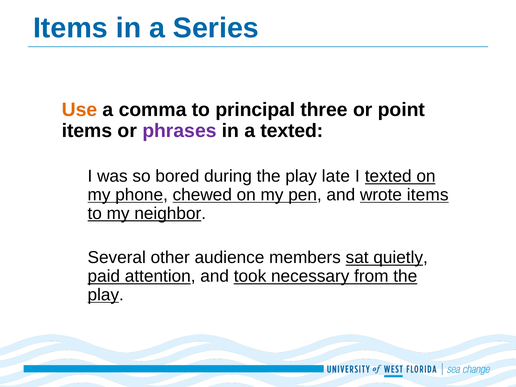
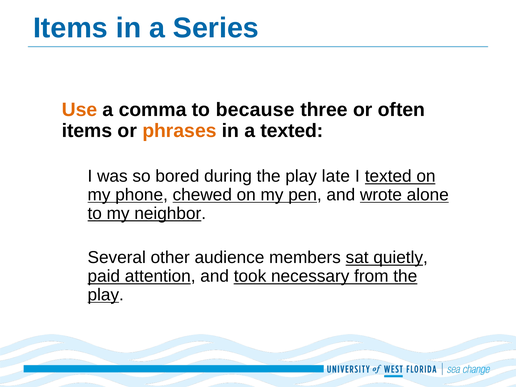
principal: principal -> because (255, 110)
point: point -> often (401, 110)
phrases colour: purple -> orange (179, 131)
wrote items: items -> alone (428, 195)
